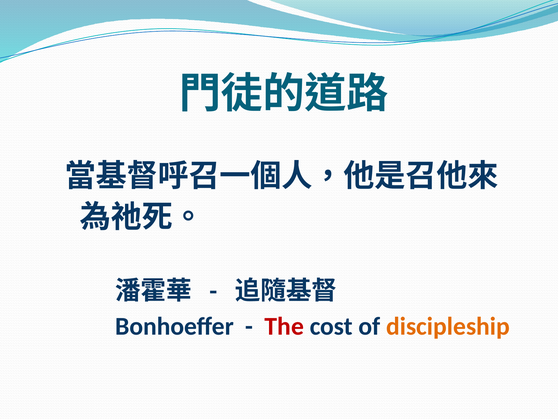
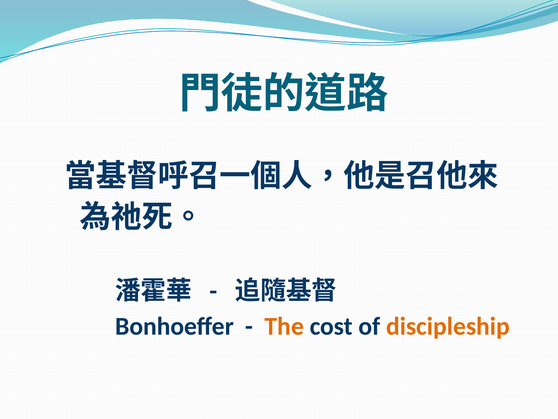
The colour: red -> orange (284, 326)
